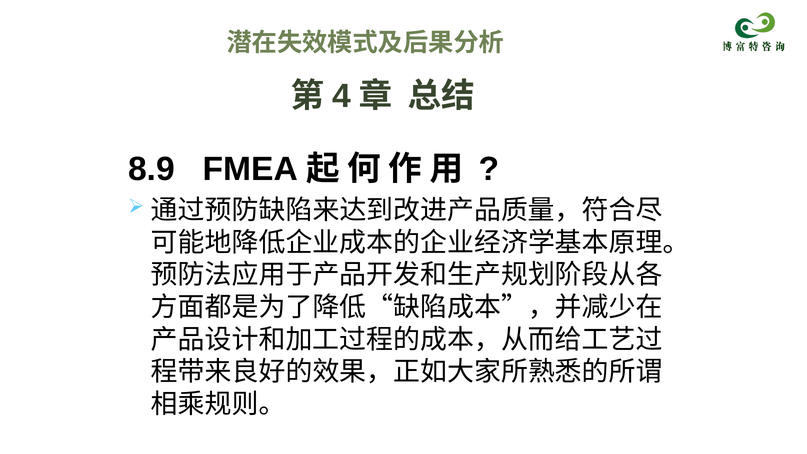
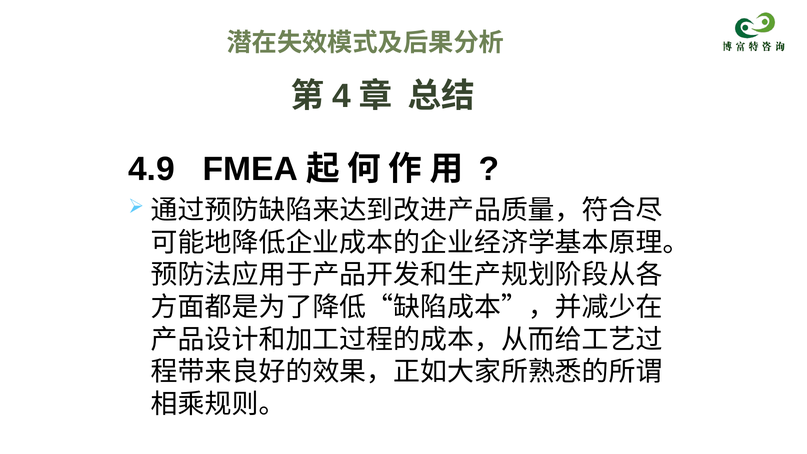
8.9: 8.9 -> 4.9 (152, 169)
